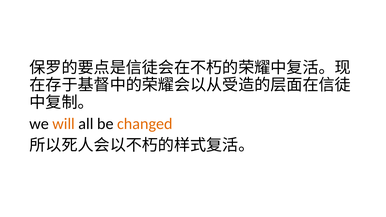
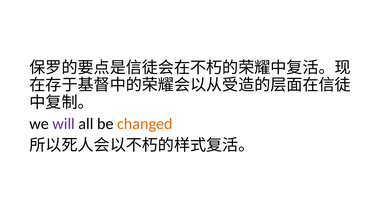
will colour: orange -> purple (64, 124)
